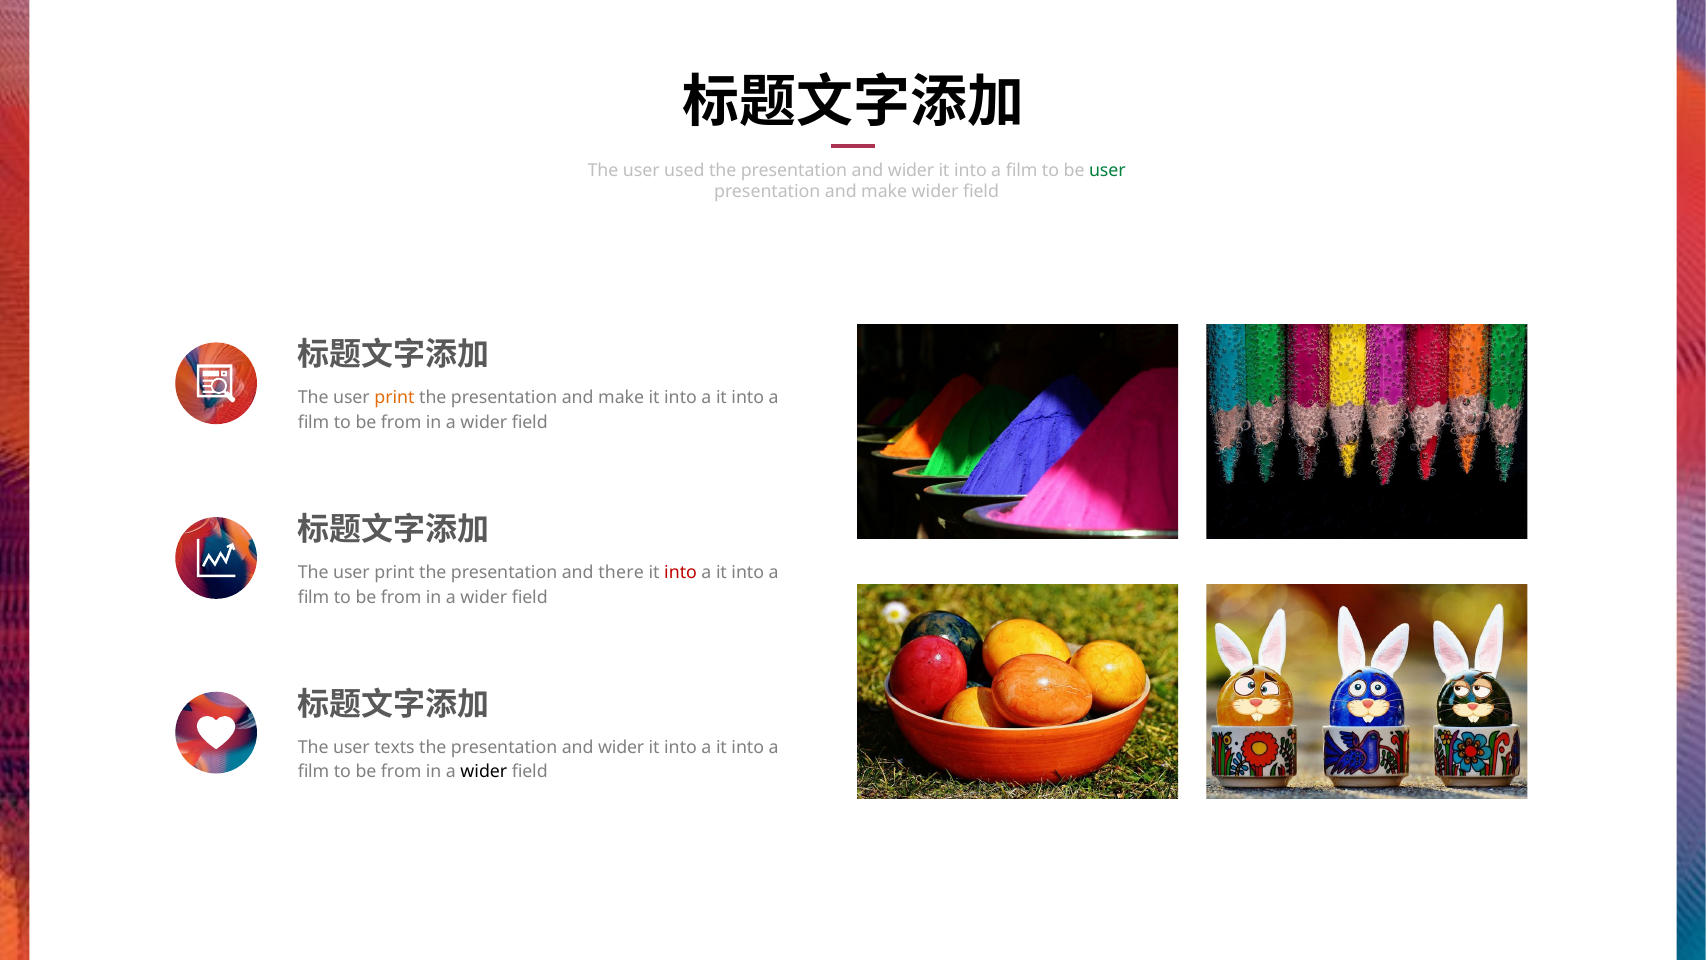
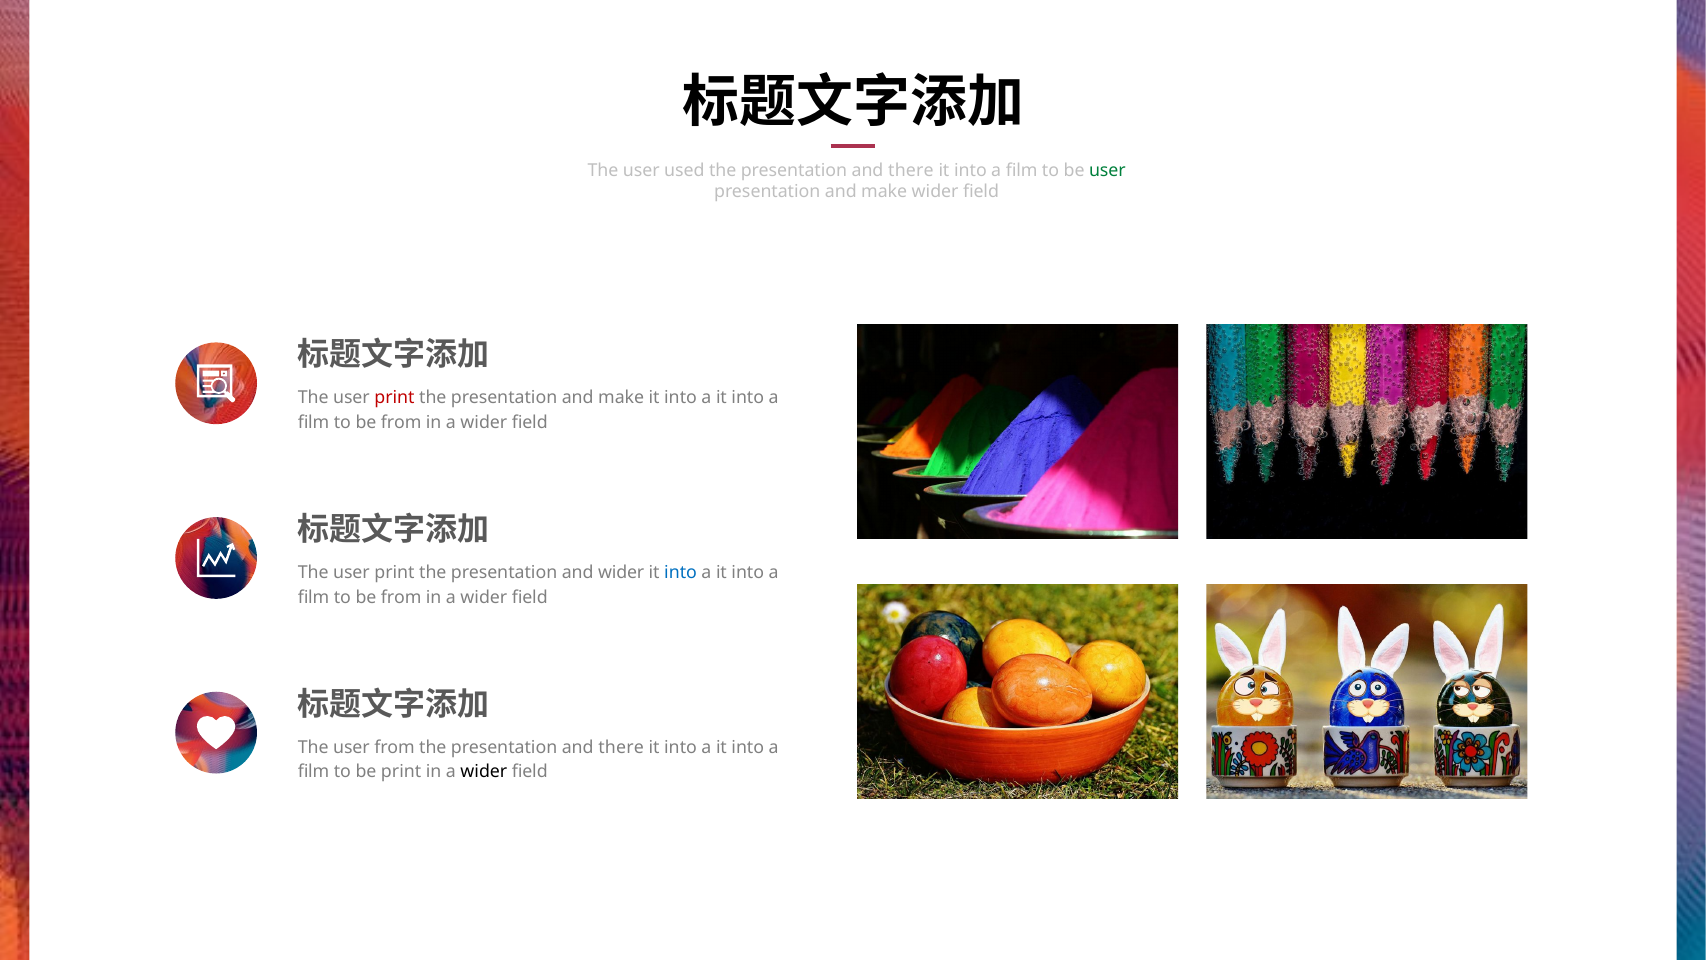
wider: wider -> there (911, 171)
print colour: orange -> red (394, 398)
and there: there -> wider (621, 573)
into colour: red -> blue (681, 573)
user texts: texts -> from (395, 747)
wider: wider -> there (621, 747)
from: from -> print (401, 771)
